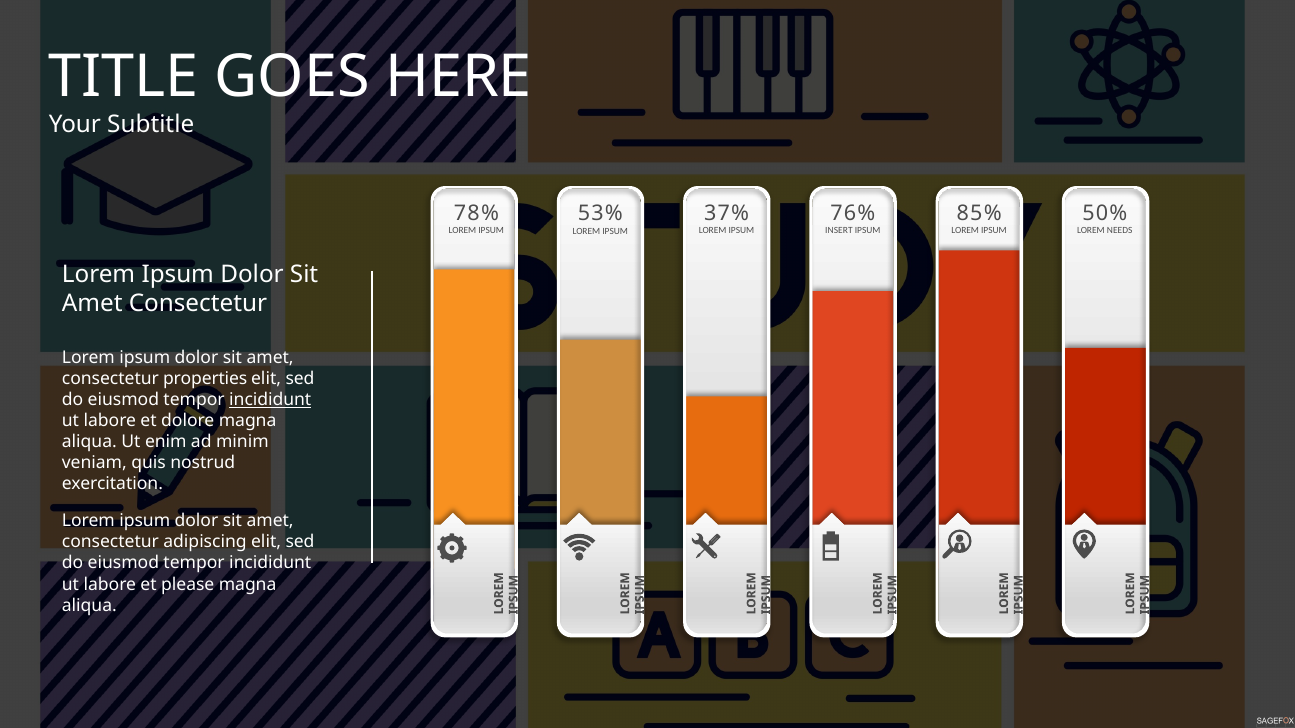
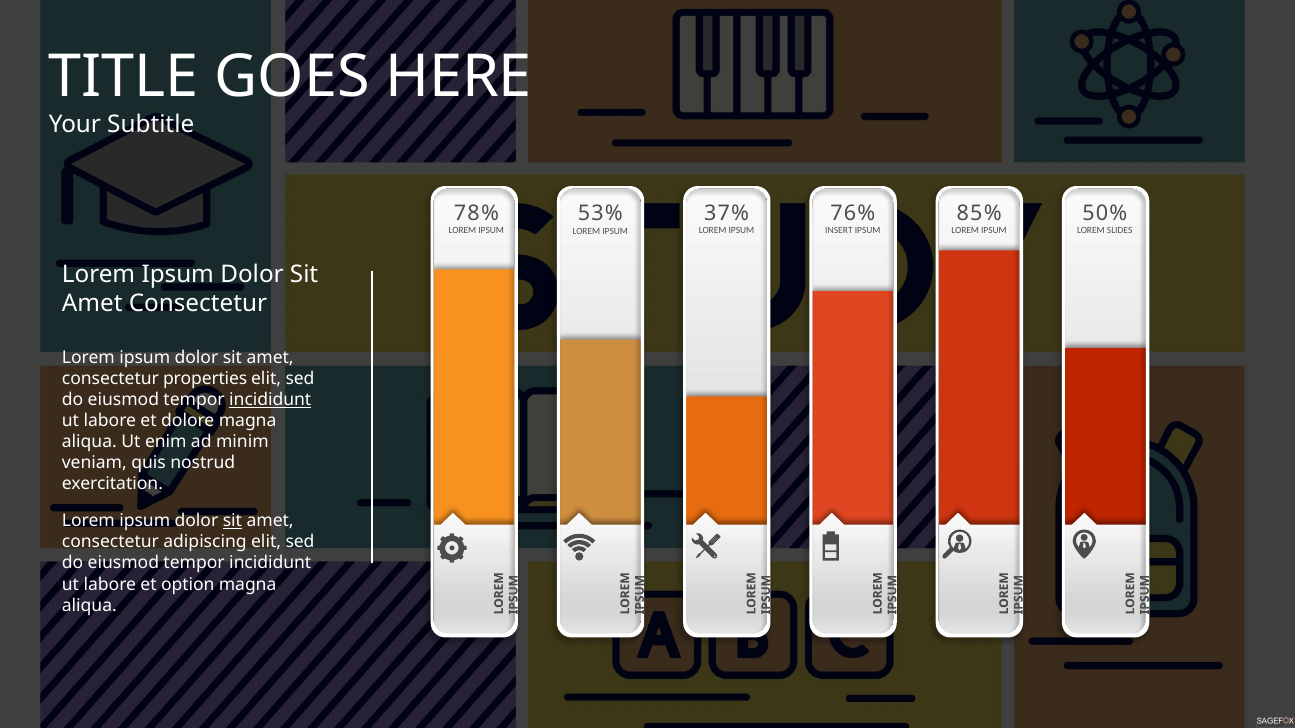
NEEDS: NEEDS -> SLIDES (1120, 231)
sit underline: none -> present (232, 521)
please: please -> option (188, 585)
